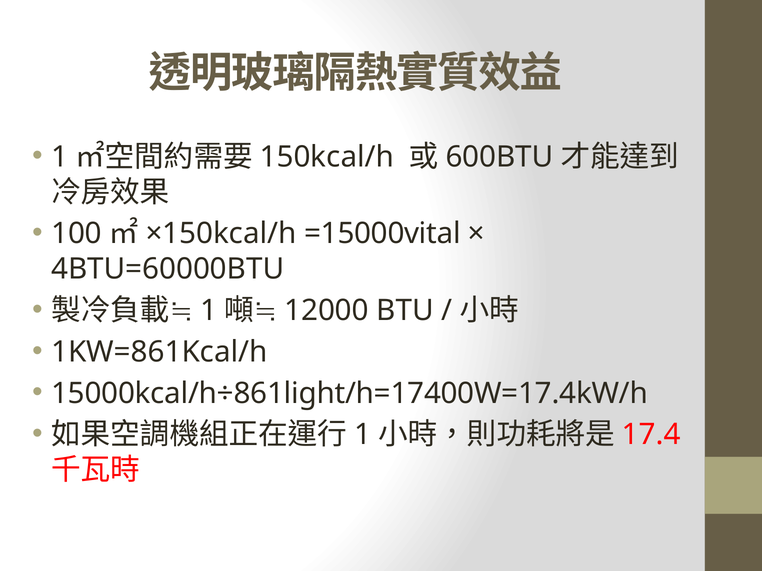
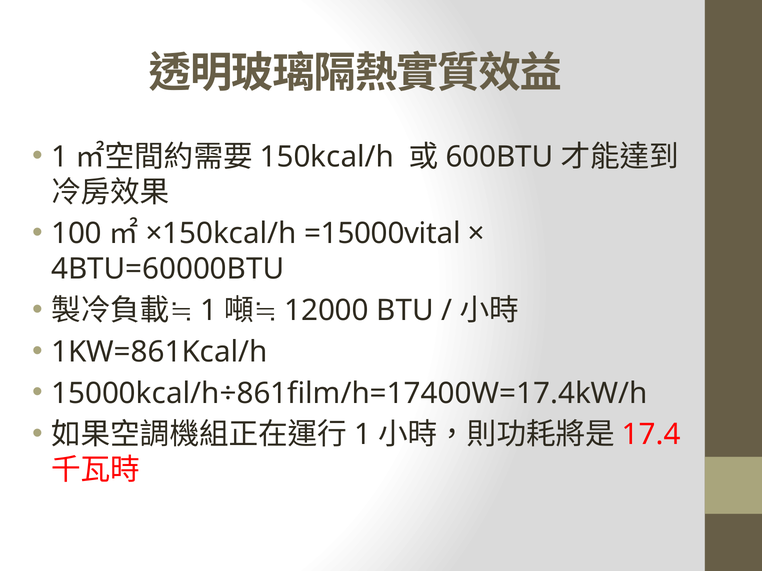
15000kcal/h÷861light/h=17400W=17.4kW/h: 15000kcal/h÷861light/h=17400W=17.4kW/h -> 15000kcal/h÷861film/h=17400W=17.4kW/h (349, 394)
